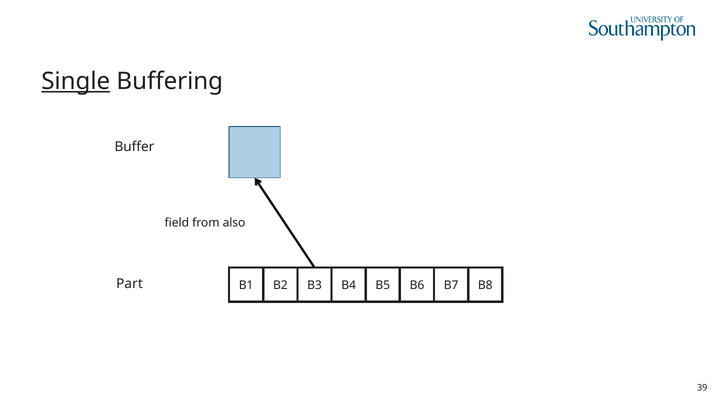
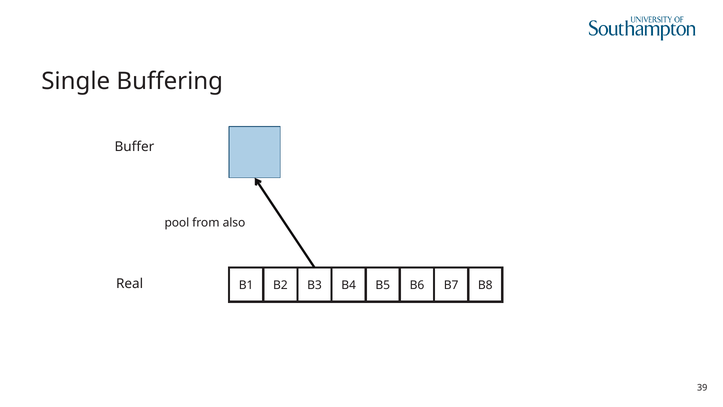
Single underline: present -> none (76, 81)
field: field -> pool (177, 223)
Part: Part -> Real (130, 283)
